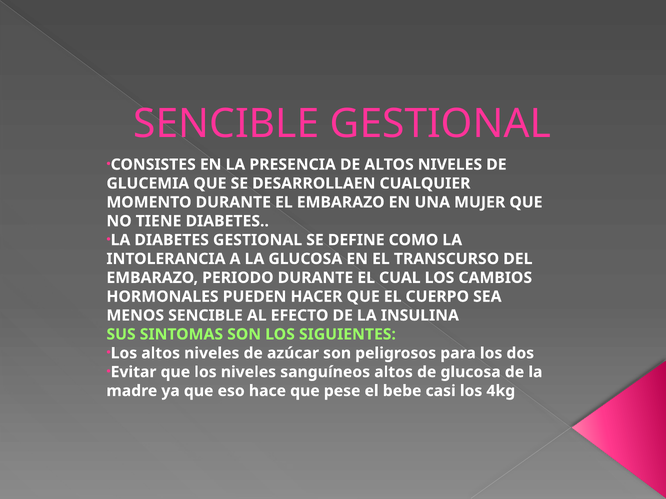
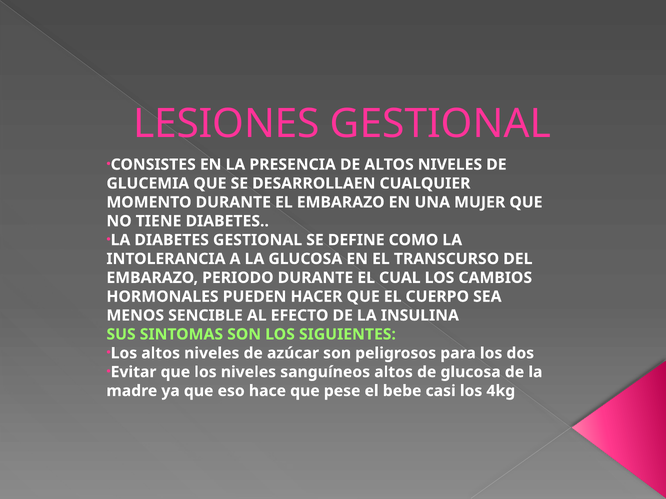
SENCIBLE: SENCIBLE -> LESIONES (226, 124)
